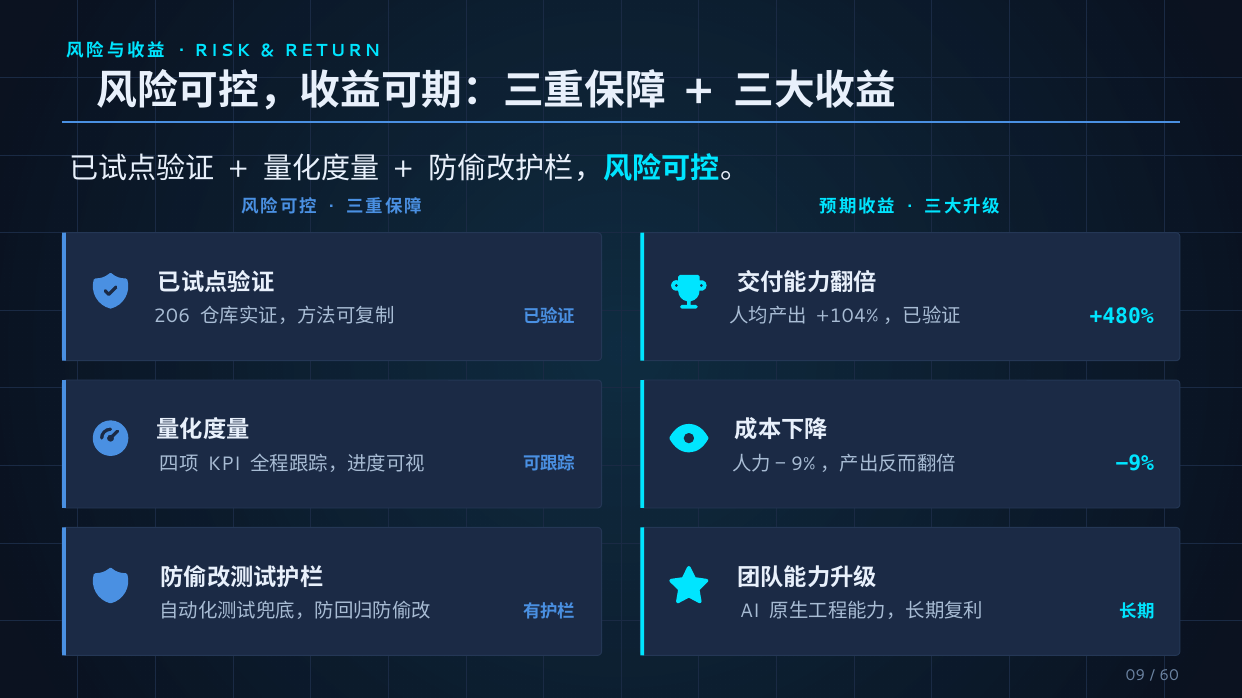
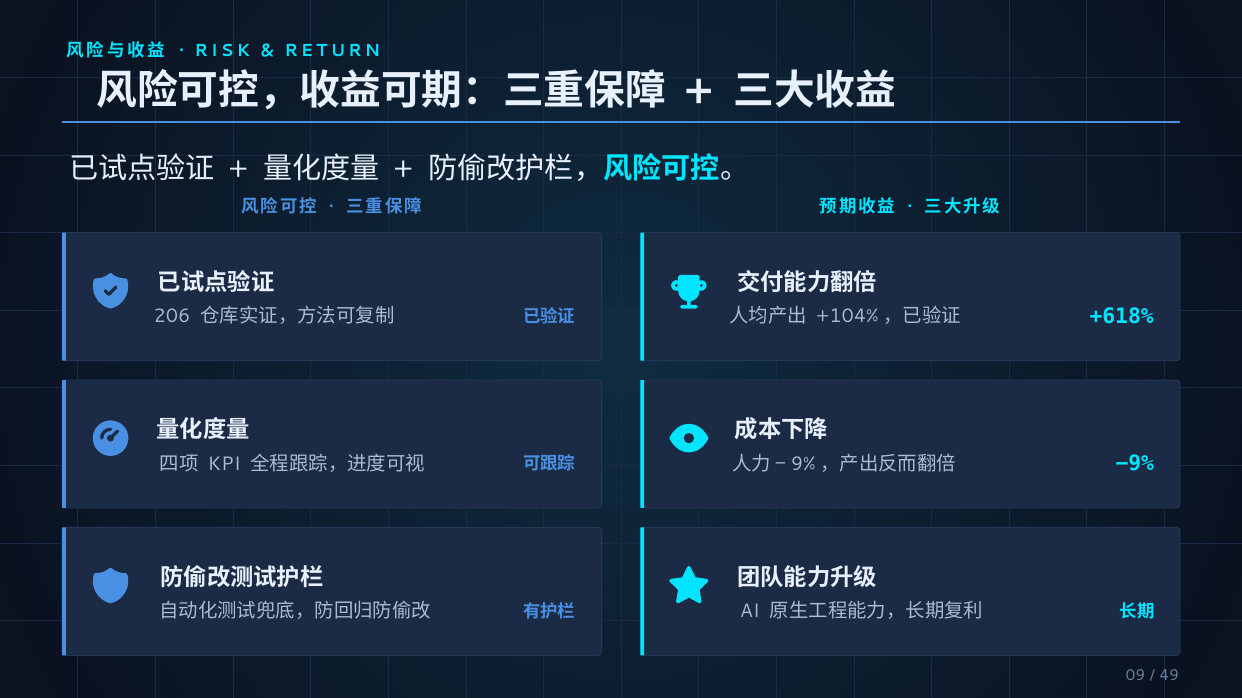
+480%: +480% -> +618% (1122, 316)
60: 60 -> 49 (1169, 676)
